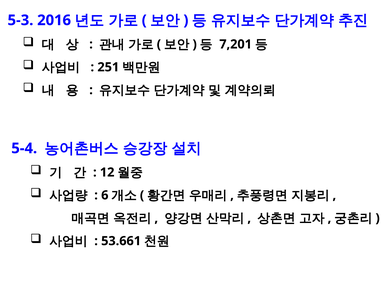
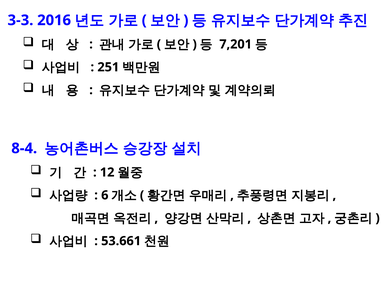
5-3: 5-3 -> 3-3 (20, 20)
5-4: 5-4 -> 8-4 (24, 148)
